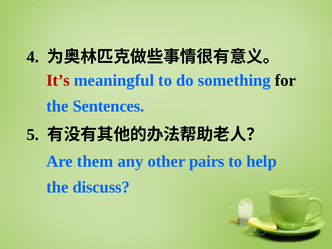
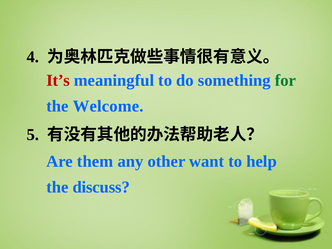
for colour: black -> green (285, 80)
Sentences: Sentences -> Welcome (108, 106)
pairs: pairs -> want (207, 161)
